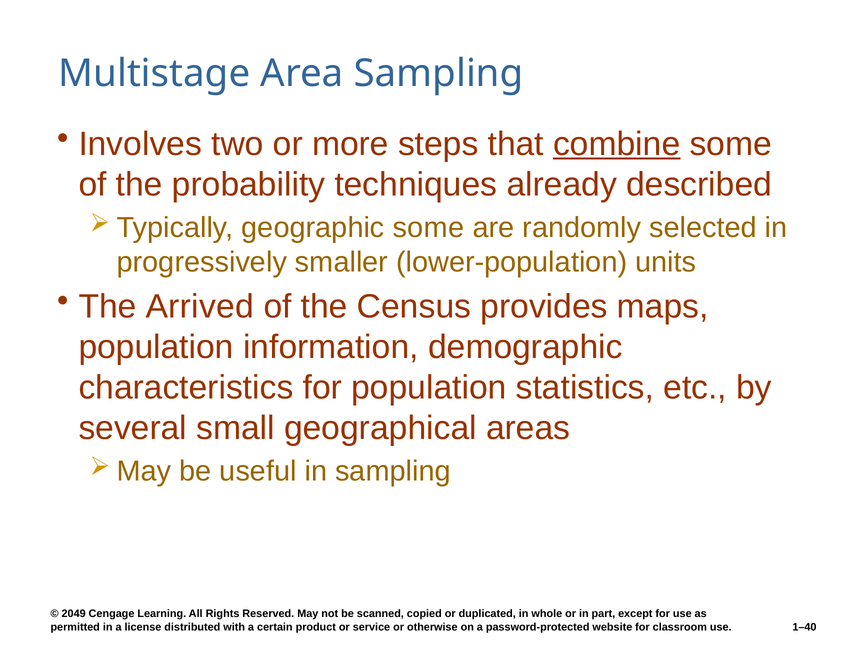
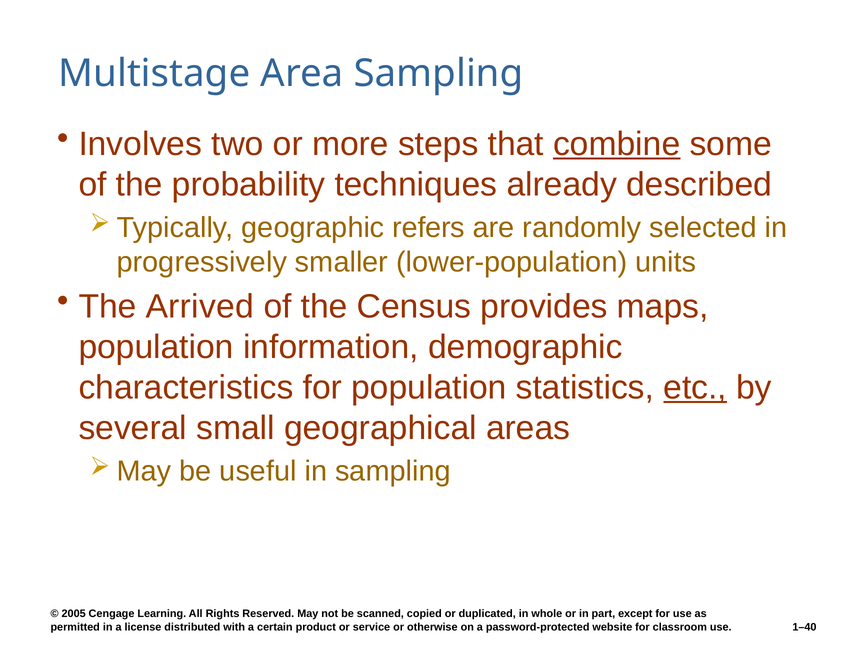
geographic some: some -> refers (429, 228)
etc underline: none -> present (695, 388)
2049: 2049 -> 2005 (74, 614)
